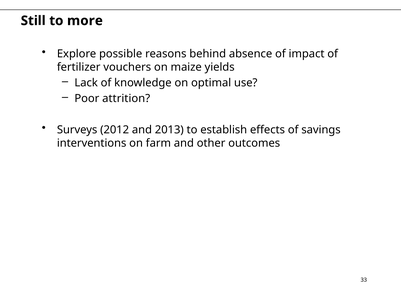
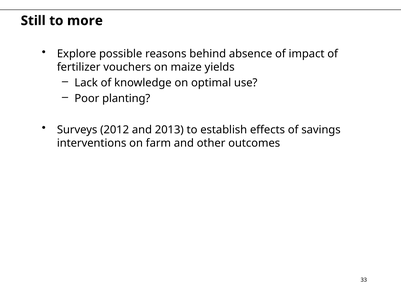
attrition: attrition -> planting (126, 98)
